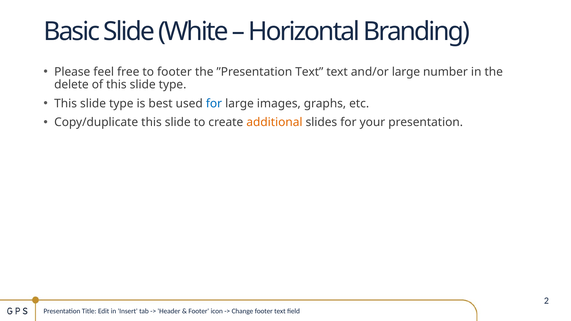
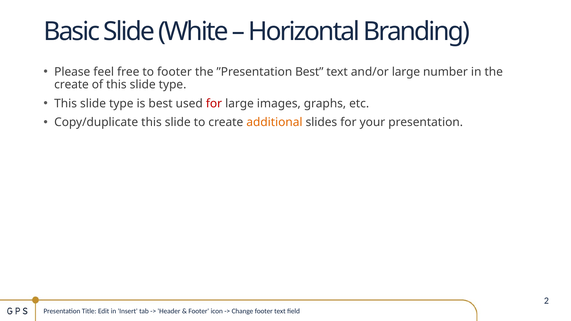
”Presentation Text: Text -> Best (309, 72)
delete: delete -> create (71, 85)
for colour: blue -> red (214, 104)
